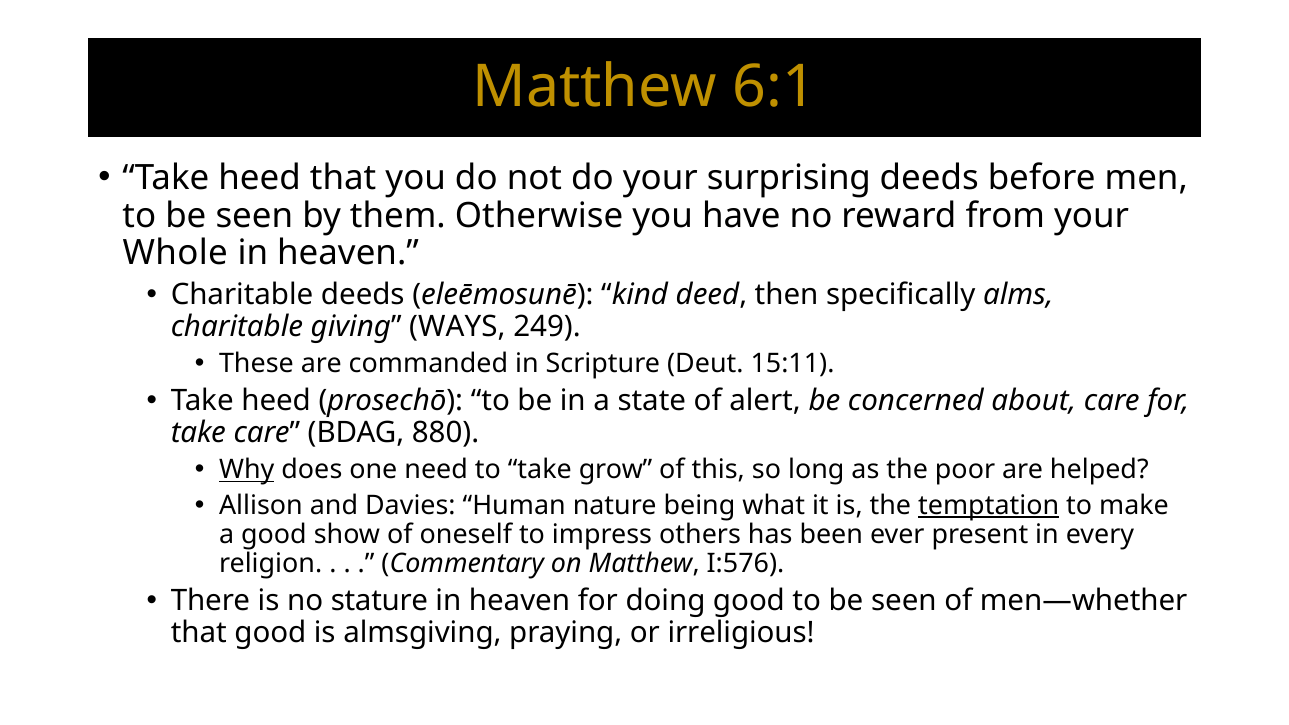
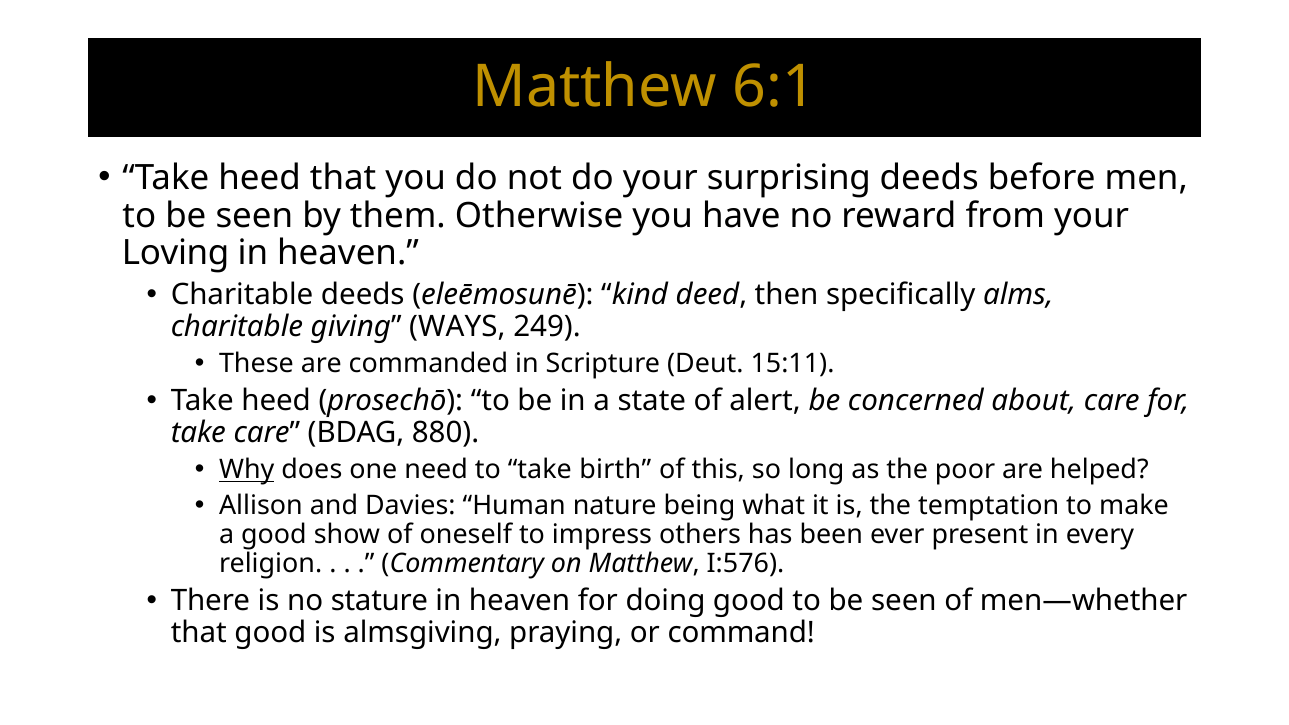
Whole: Whole -> Loving (176, 253)
grow: grow -> birth (615, 470)
temptation underline: present -> none (989, 506)
irreligious: irreligious -> command (741, 633)
